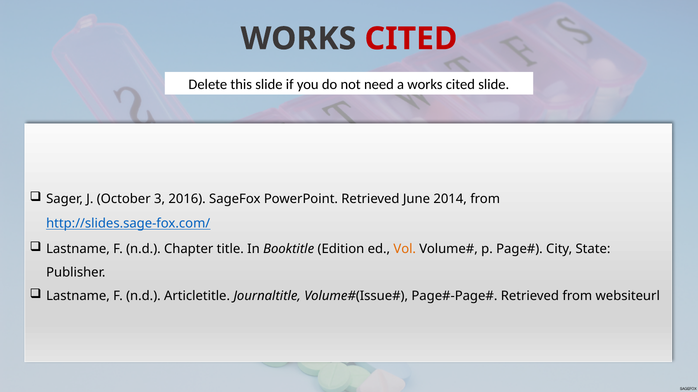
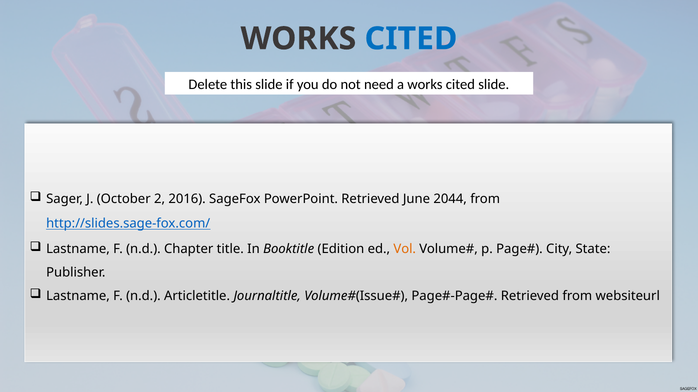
CITED colour: red -> blue (411, 39)
3: 3 -> 2 (160, 199)
2014: 2014 -> 2044 (450, 199)
